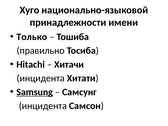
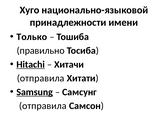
Hitachi underline: none -> present (31, 64)
инцидента: инцидента -> отправила (41, 78)
инцидента: инцидента -> отправила (43, 106)
